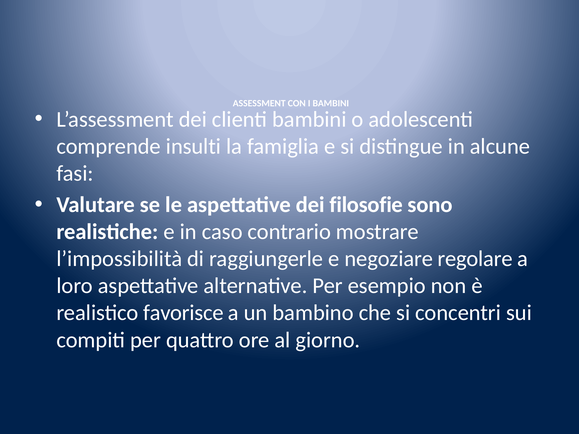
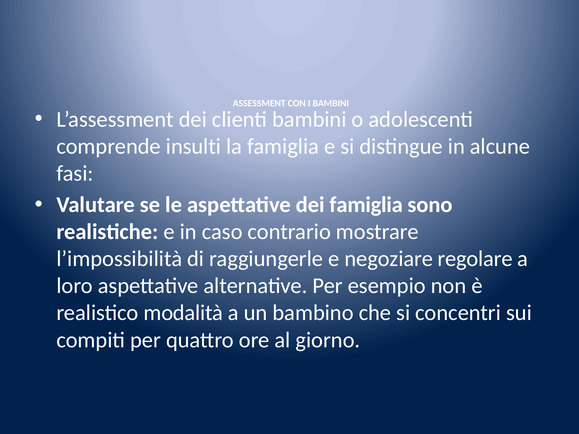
dei filosofie: filosofie -> famiglia (366, 205)
favorisce: favorisce -> modalità (183, 313)
